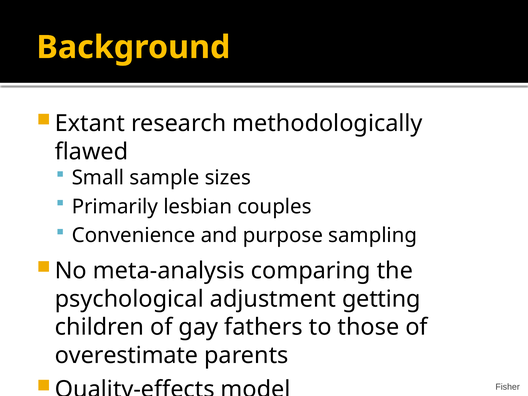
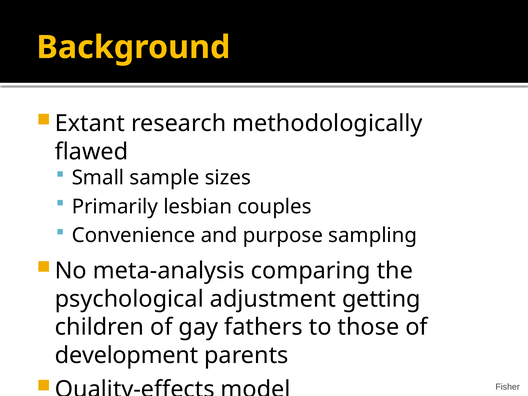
overestimate: overestimate -> development (127, 355)
